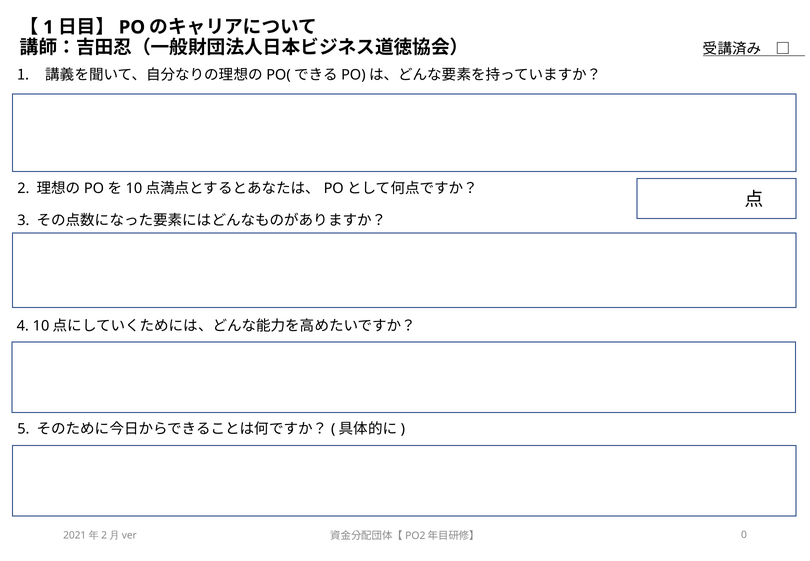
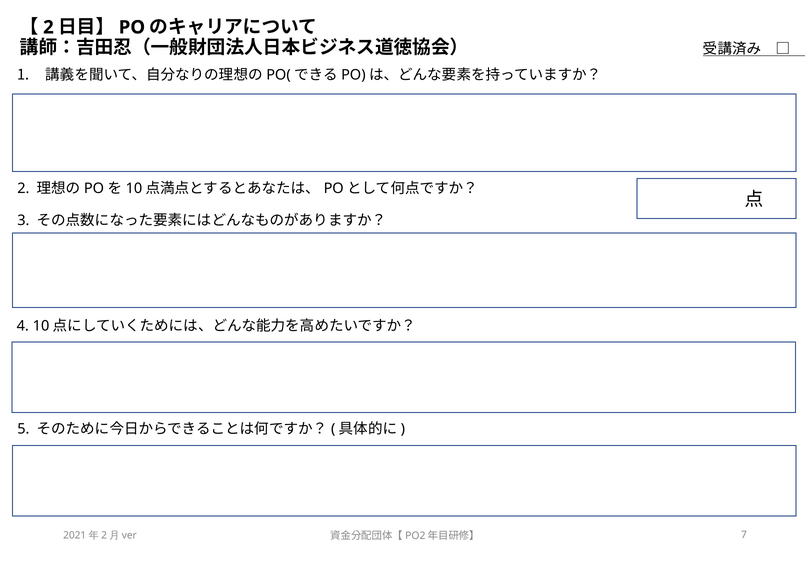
1: 1 -> 2 (48, 27)
0: 0 -> 7 (744, 534)
